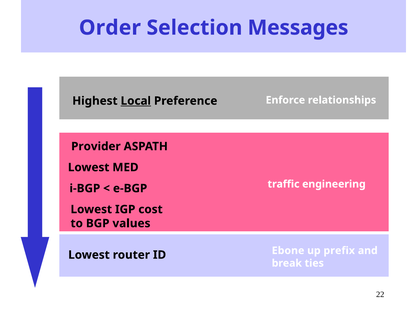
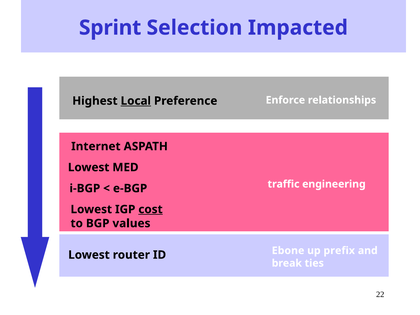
Order: Order -> Sprint (110, 28)
Messages: Messages -> Impacted (298, 28)
Provider: Provider -> Internet (96, 146)
cost underline: none -> present (151, 209)
